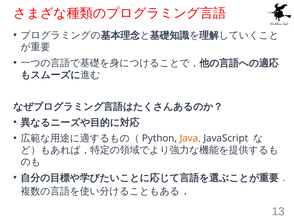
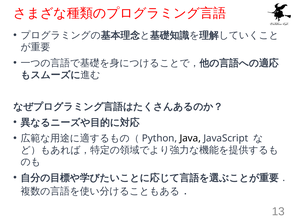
Java colour: orange -> black (190, 138)
